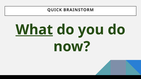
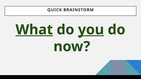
you underline: none -> present (91, 30)
